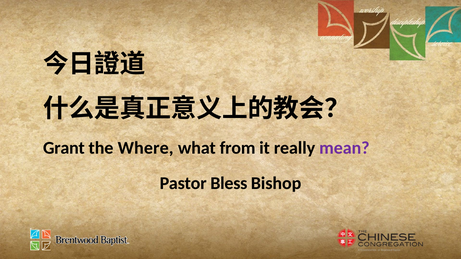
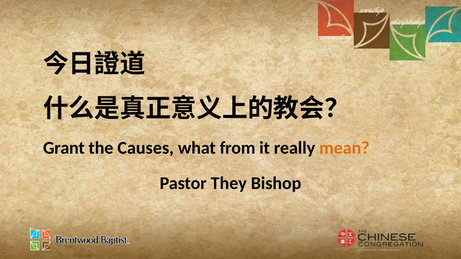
Where: Where -> Causes (146, 148)
mean colour: purple -> orange (344, 148)
Bless: Bless -> They (229, 184)
